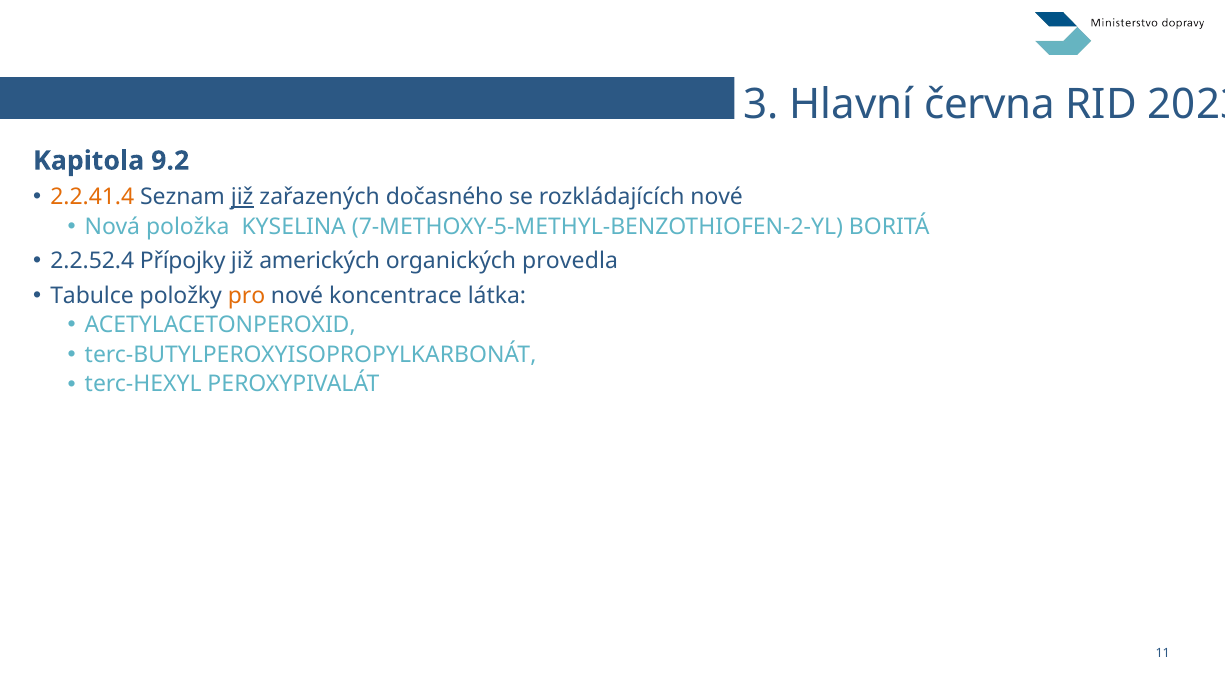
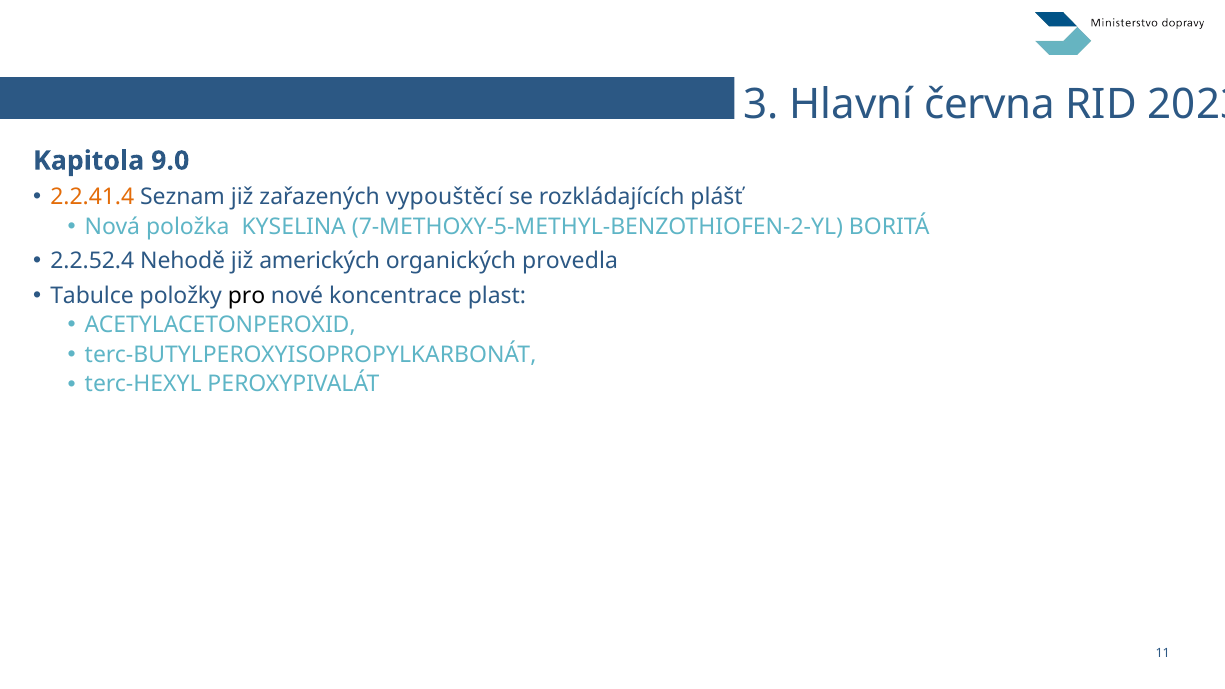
9.2: 9.2 -> 9.0 (170, 161)
již underline: present -> none (242, 197)
dočasného: dočasného -> vypouštěcí (444, 197)
rozkládajících nové: nové -> plášť (717, 197)
Přípojky: Přípojky -> Nehodě (183, 261)
pro colour: orange -> black (247, 296)
látka: látka -> plast (497, 296)
